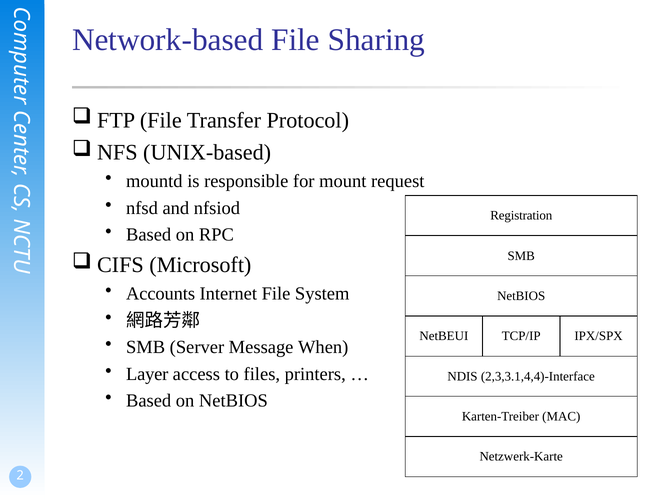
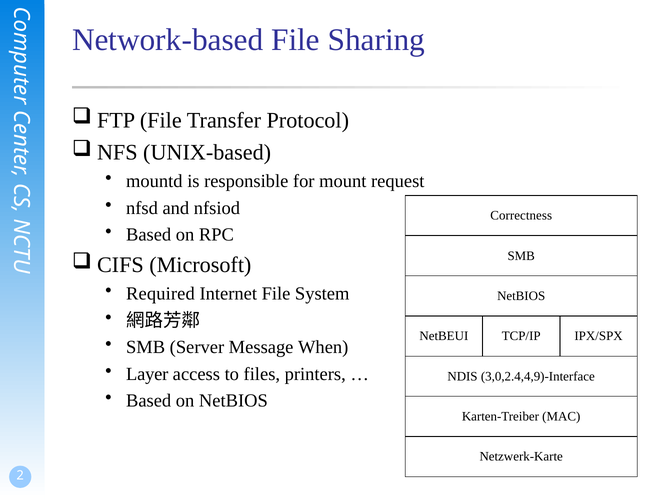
Registration: Registration -> Correctness (521, 216)
Accounts: Accounts -> Required (160, 294)
2,3,3.1,4,4)-Interface: 2,3,3.1,4,4)-Interface -> 3,0,2.4,4,9)-Interface (538, 376)
